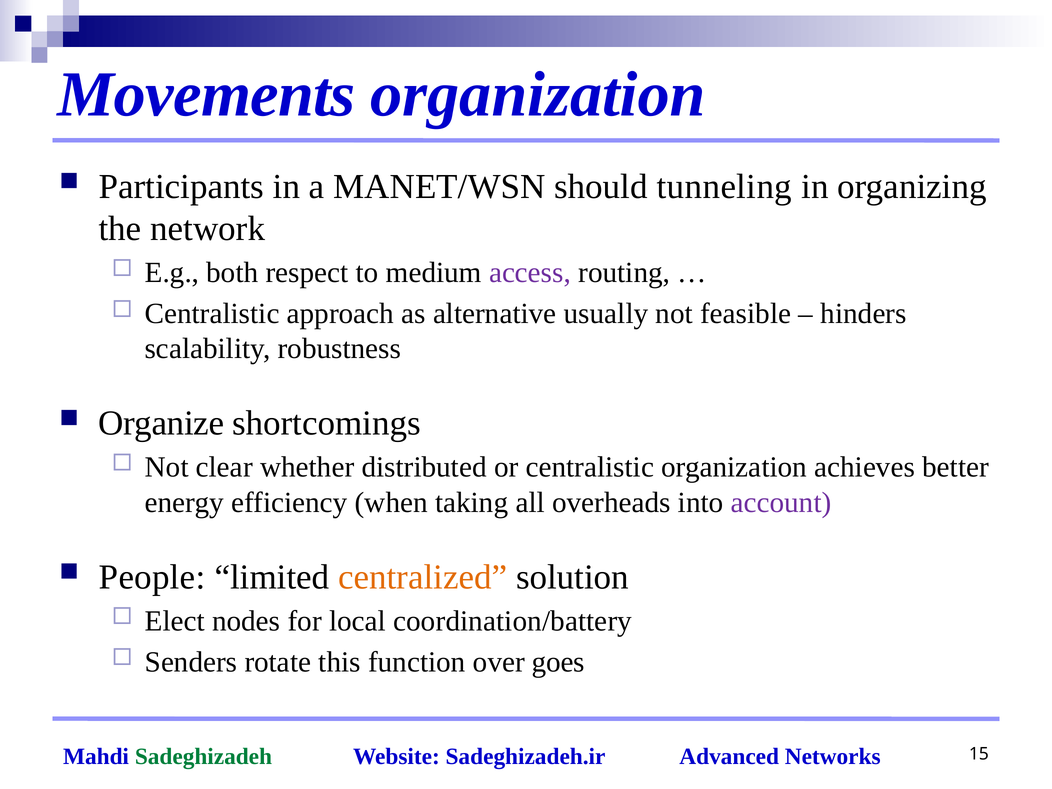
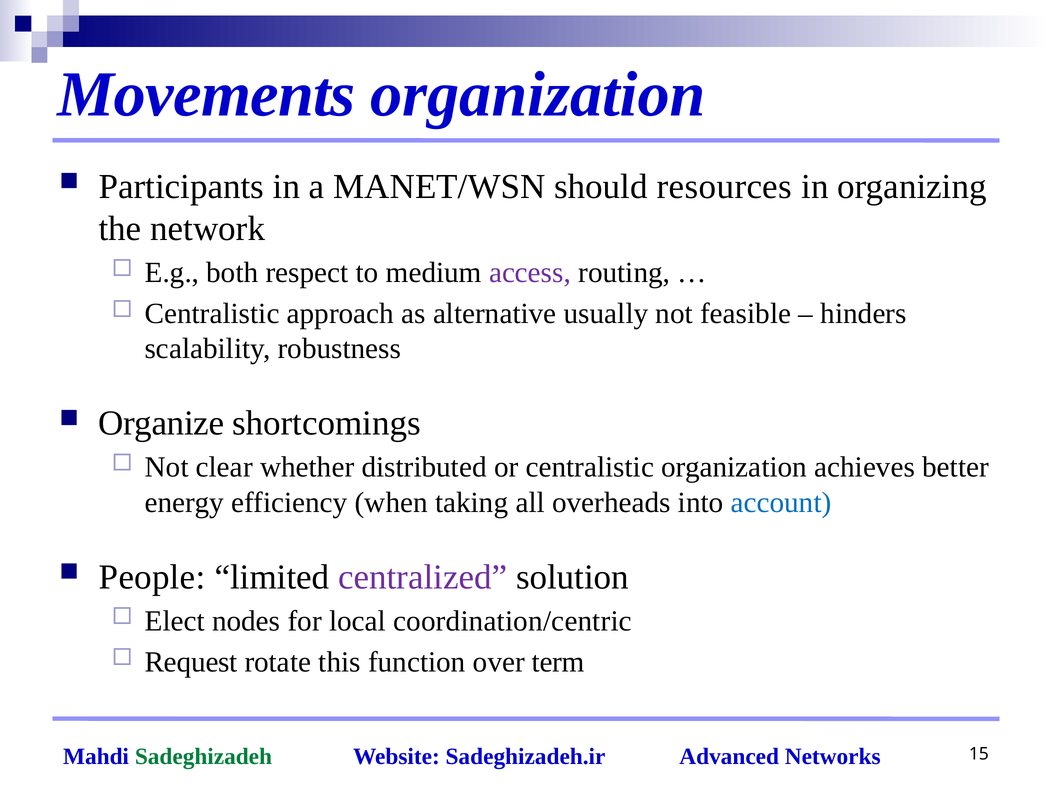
tunneling: tunneling -> resources (724, 187)
account colour: purple -> blue (781, 502)
centralized colour: orange -> purple (423, 577)
coordination/battery: coordination/battery -> coordination/centric (513, 621)
Senders: Senders -> Request (191, 662)
goes: goes -> term (558, 662)
